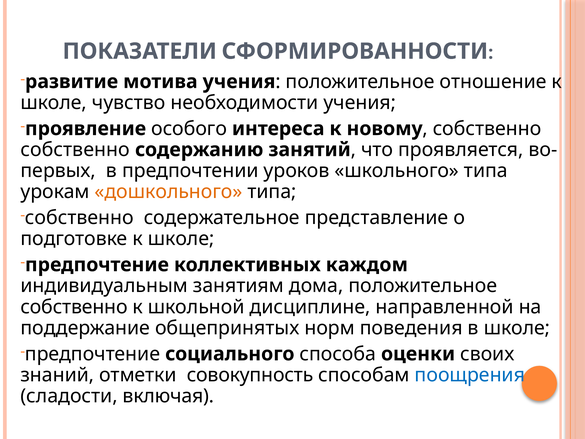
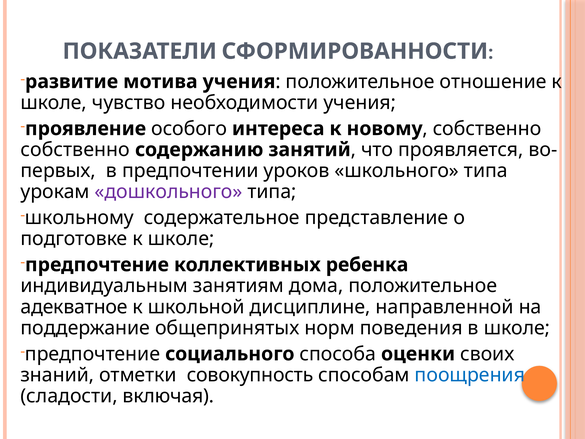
дошкольного colour: orange -> purple (169, 192)
собственно: собственно -> школьному (79, 218)
каждом: каждом -> ребенка (367, 265)
собственно: собственно -> адекватное (74, 307)
